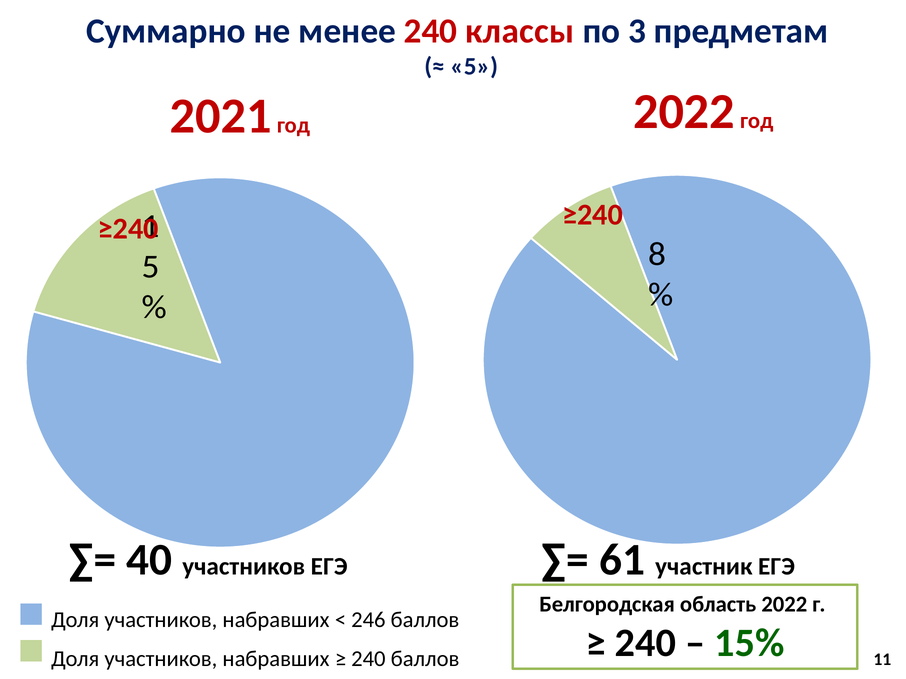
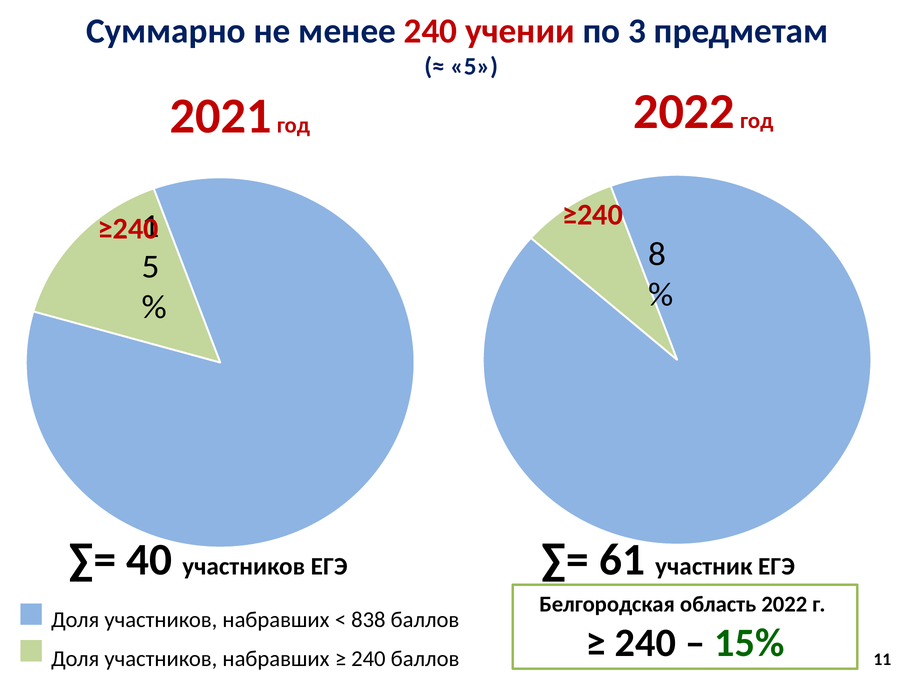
классы: классы -> учении (520, 31)
246: 246 -> 838 (368, 620)
